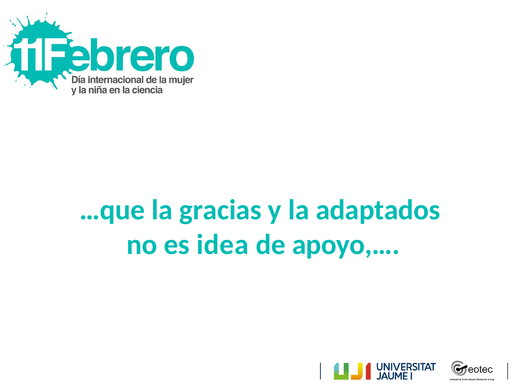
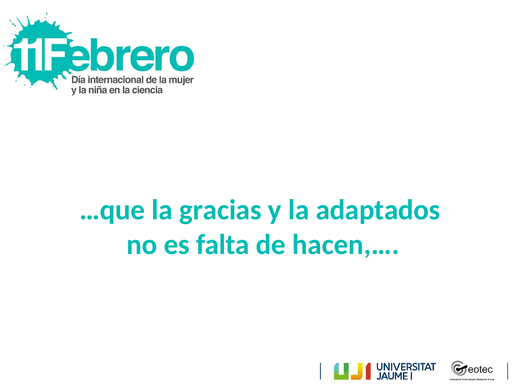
idea: idea -> falta (223, 244)
apoyo,…: apoyo,… -> hacen,… (346, 244)
